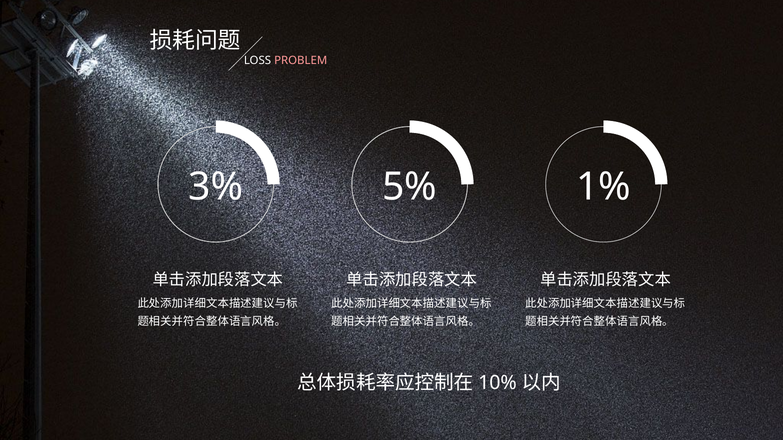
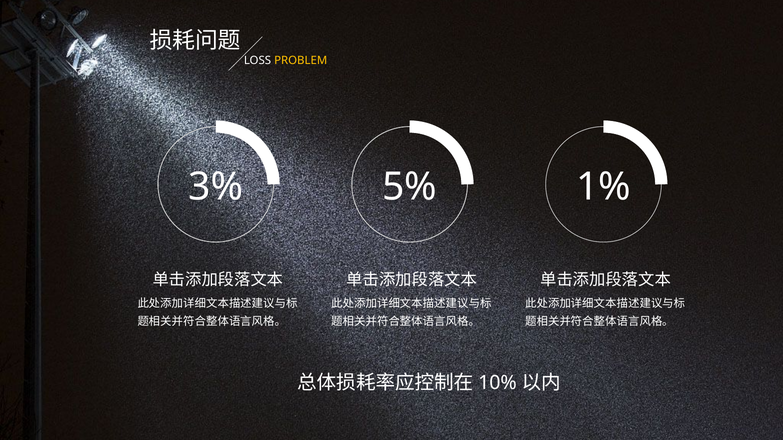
PROBLEM colour: pink -> yellow (301, 60)
